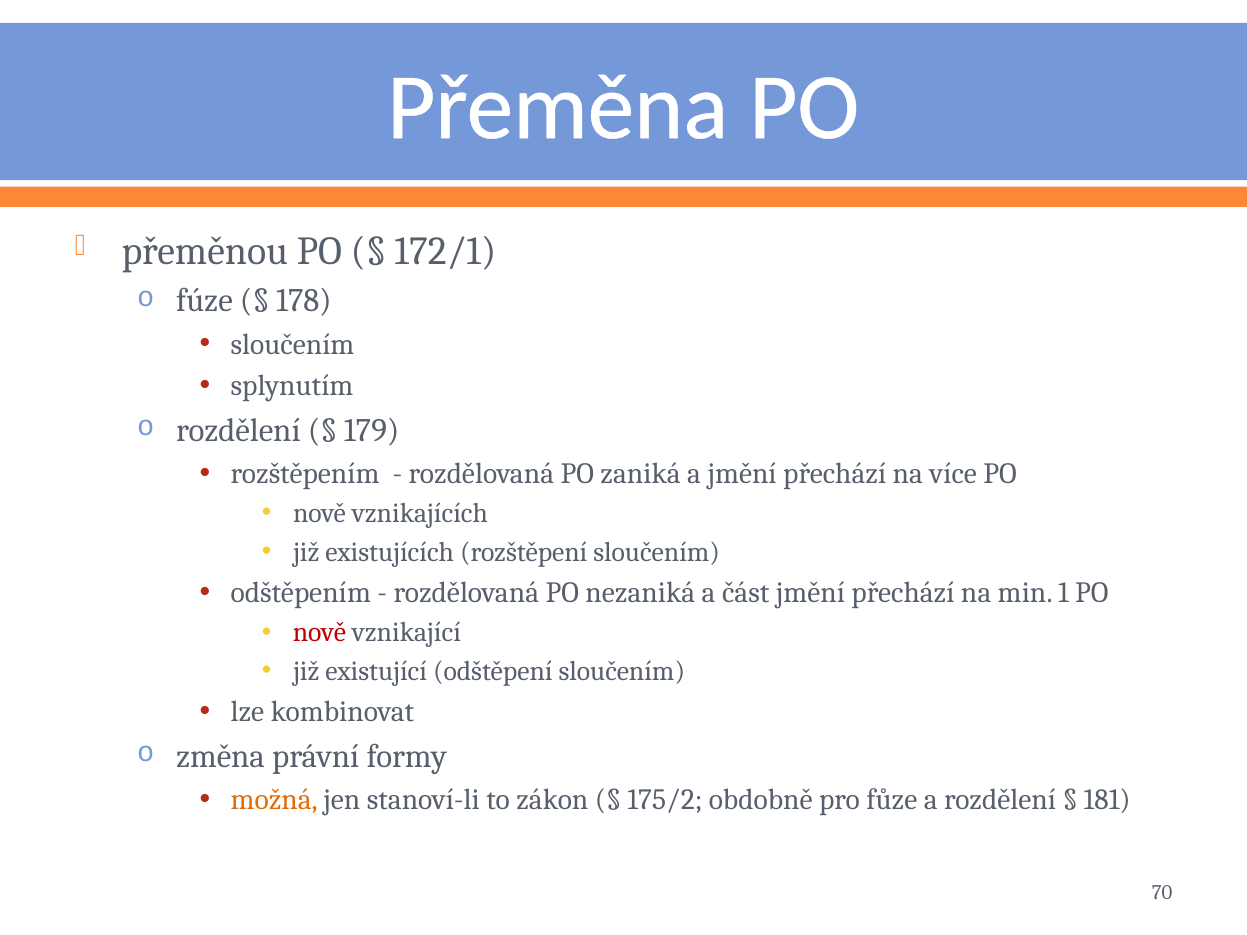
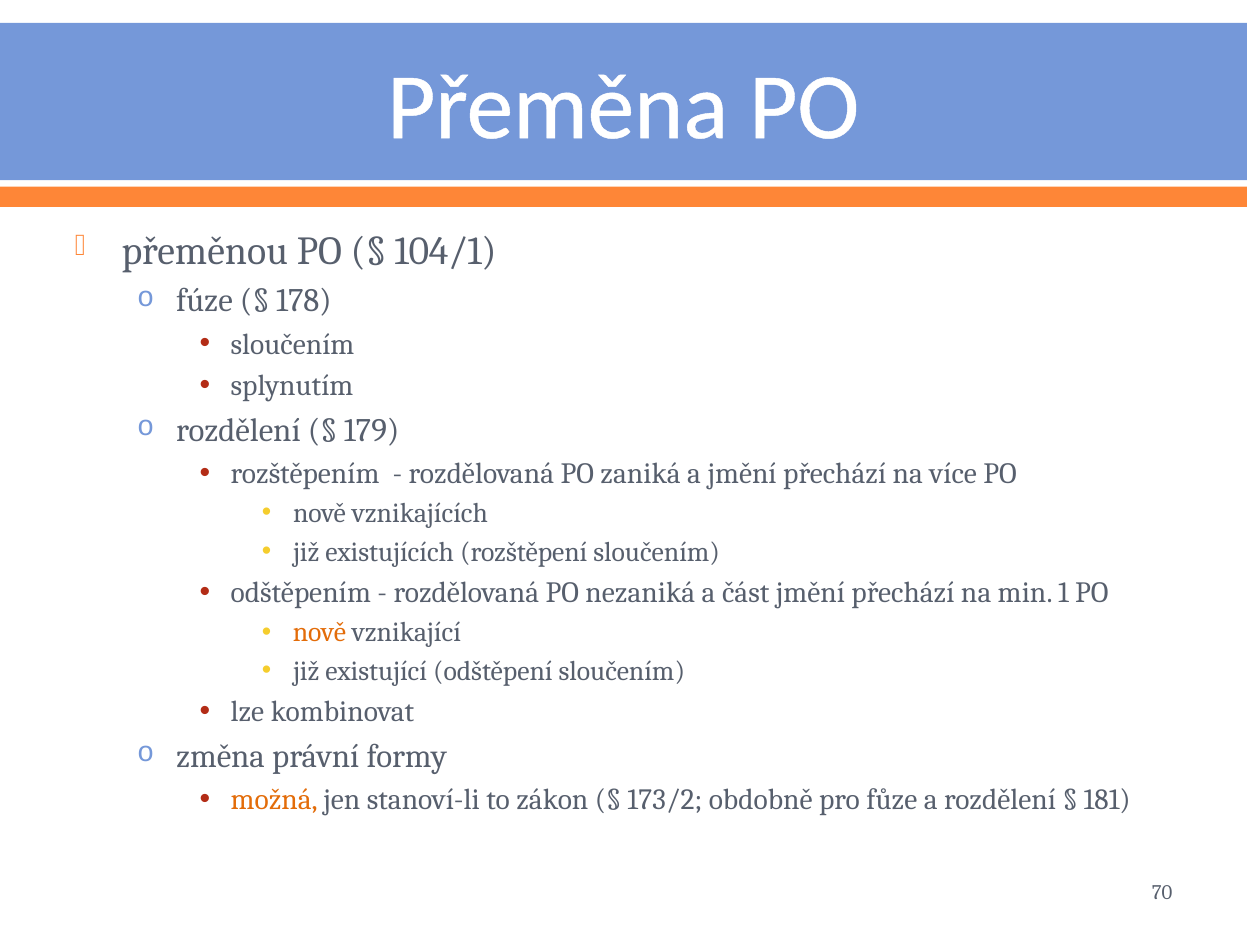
172/1: 172/1 -> 104/1 (446, 251)
nově colour: red -> orange (320, 633)
175/2: 175/2 -> 173/2 (665, 800)
